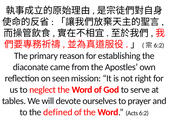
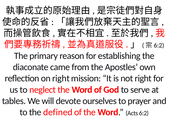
on seen: seen -> right (61, 78)
